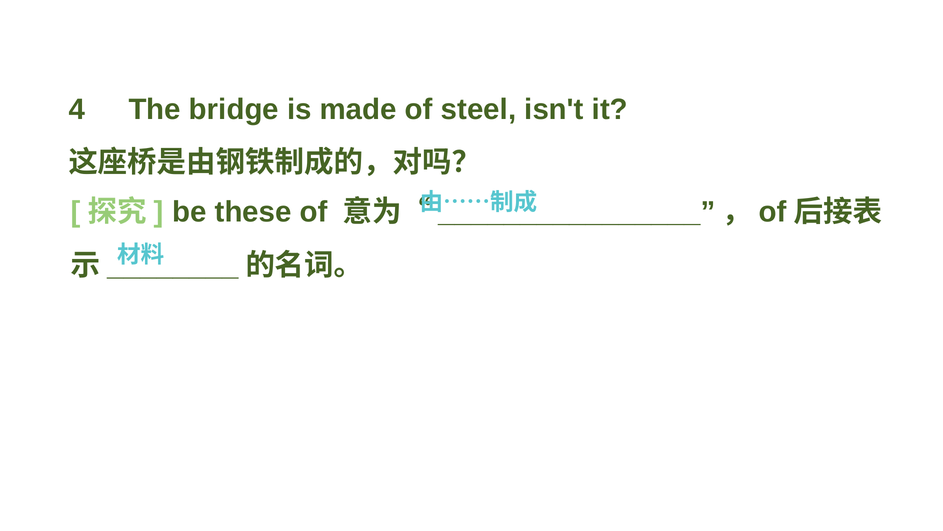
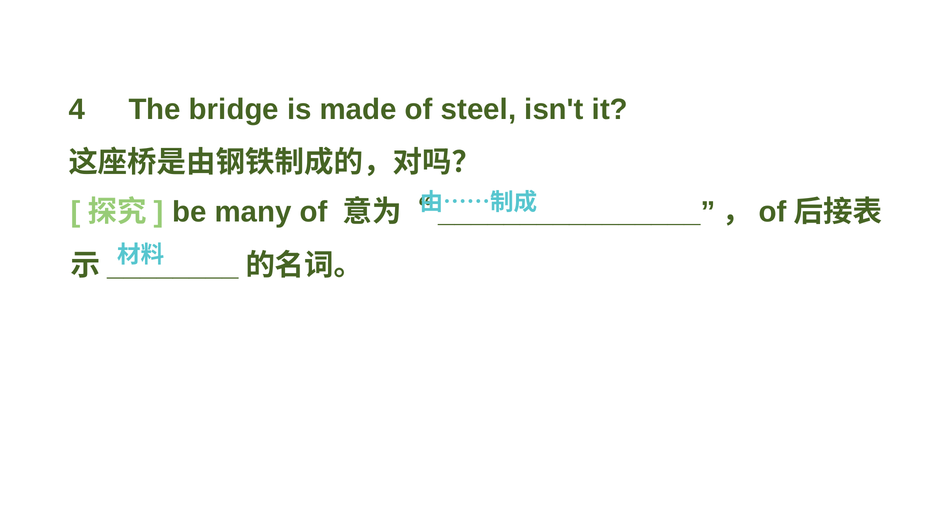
these: these -> many (253, 212)
